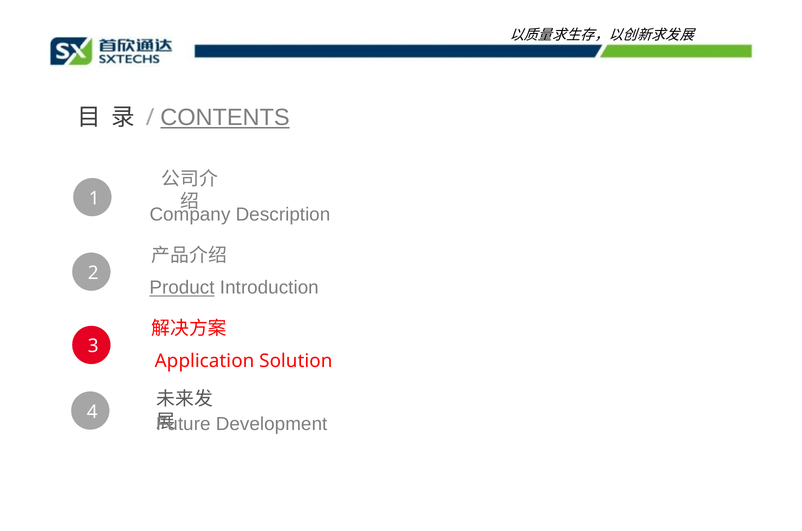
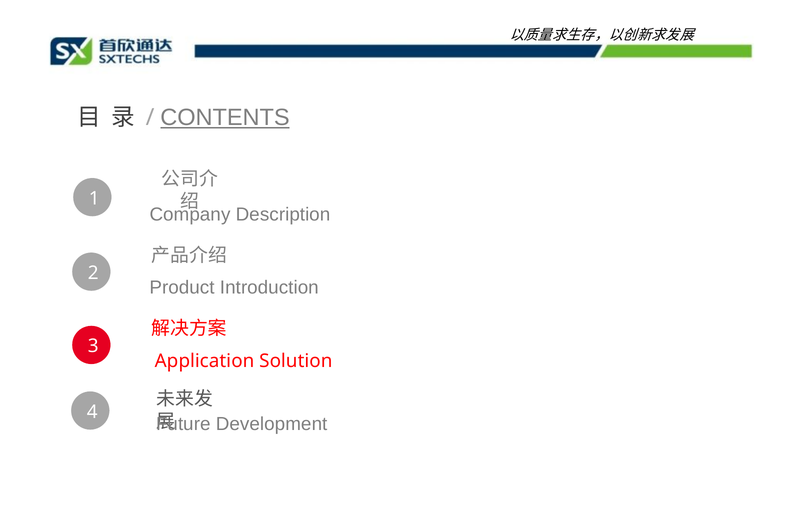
Product underline: present -> none (182, 288)
